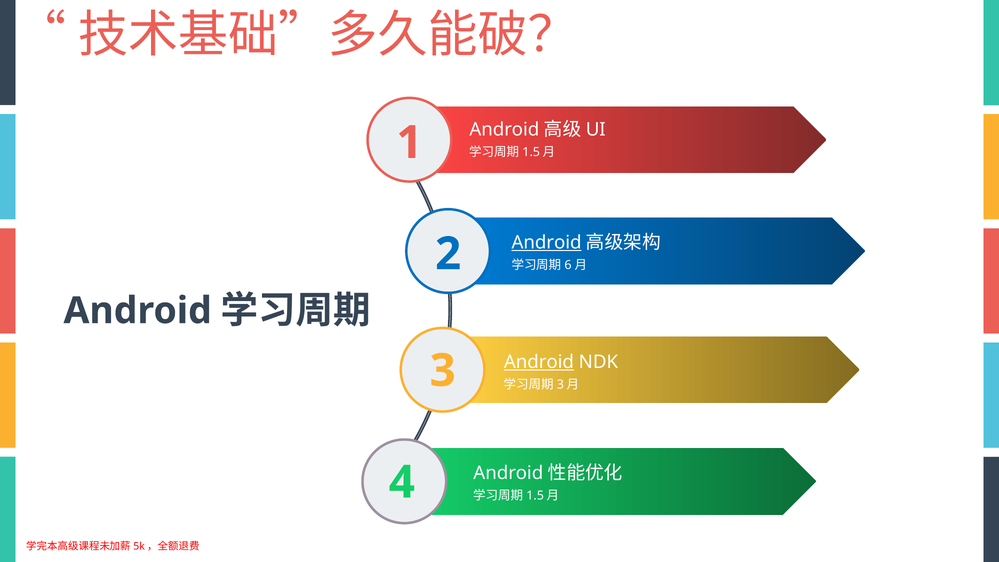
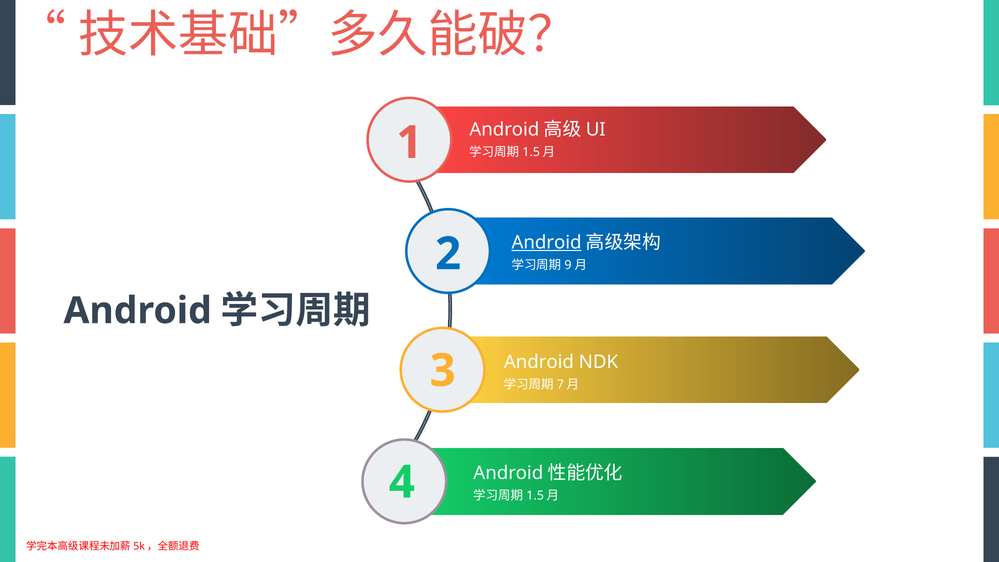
6: 6 -> 9 (568, 265)
Android underline: present -> none (539, 362)
3: 3 -> 7 (560, 385)
